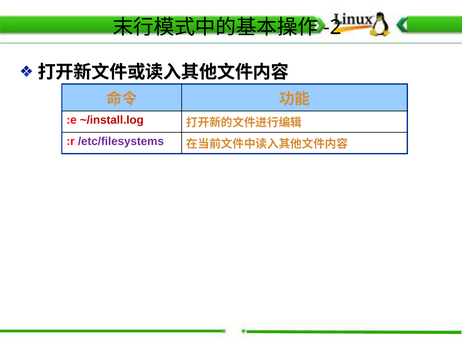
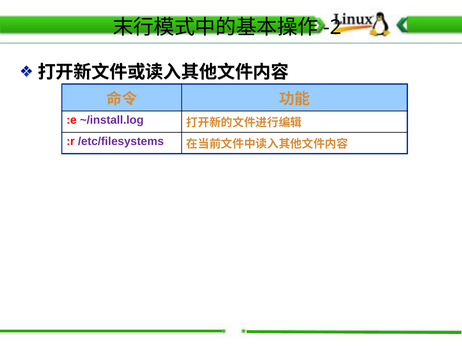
~/install.log colour: red -> purple (112, 120)
